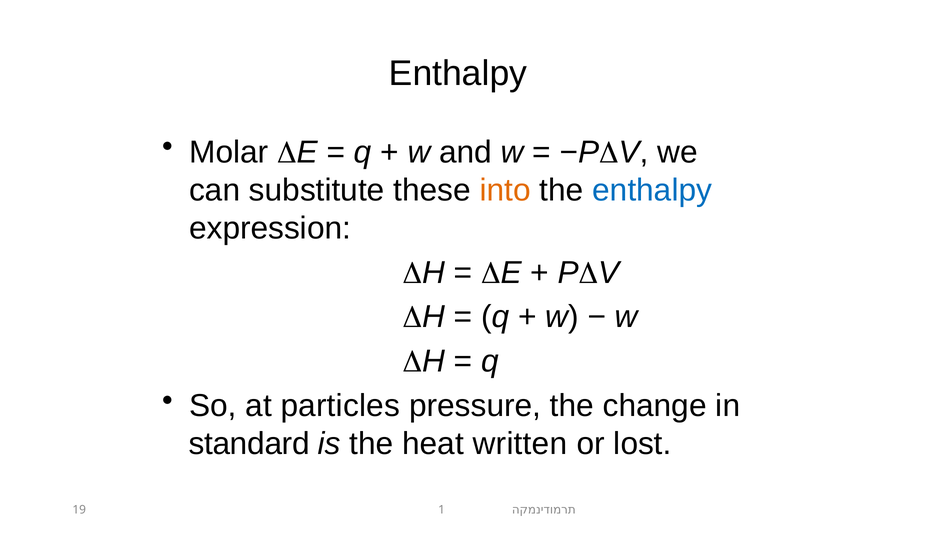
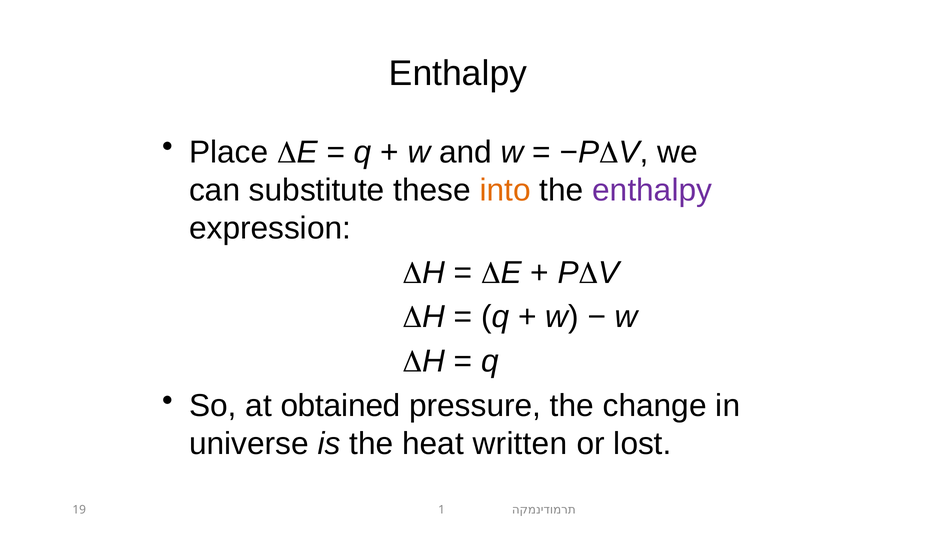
Molar: Molar -> Place (229, 152)
enthalpy colour: blue -> purple (652, 190)
particles: particles -> obtained (341, 405)
standard: standard -> universe (249, 443)
